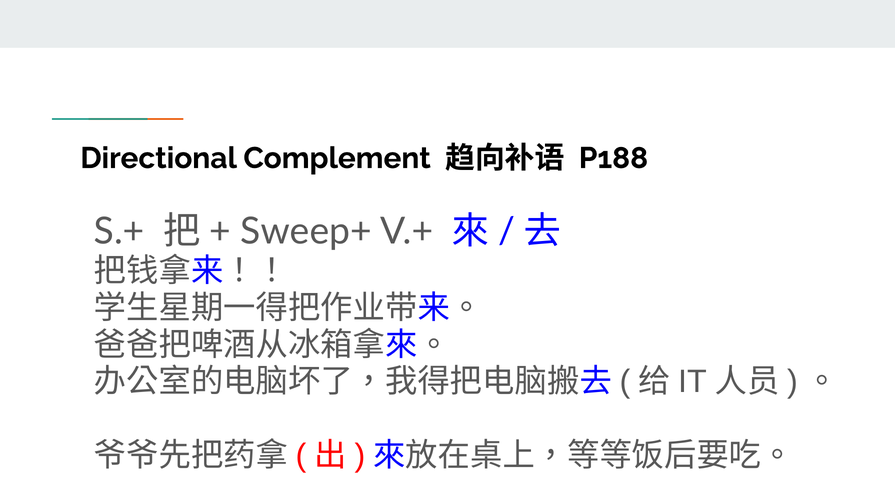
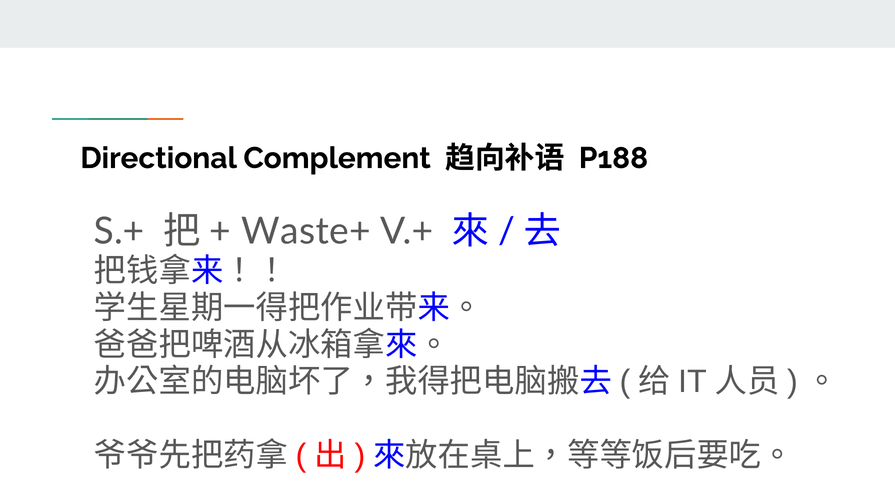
Sweep+: Sweep+ -> Waste+ (306, 231)
